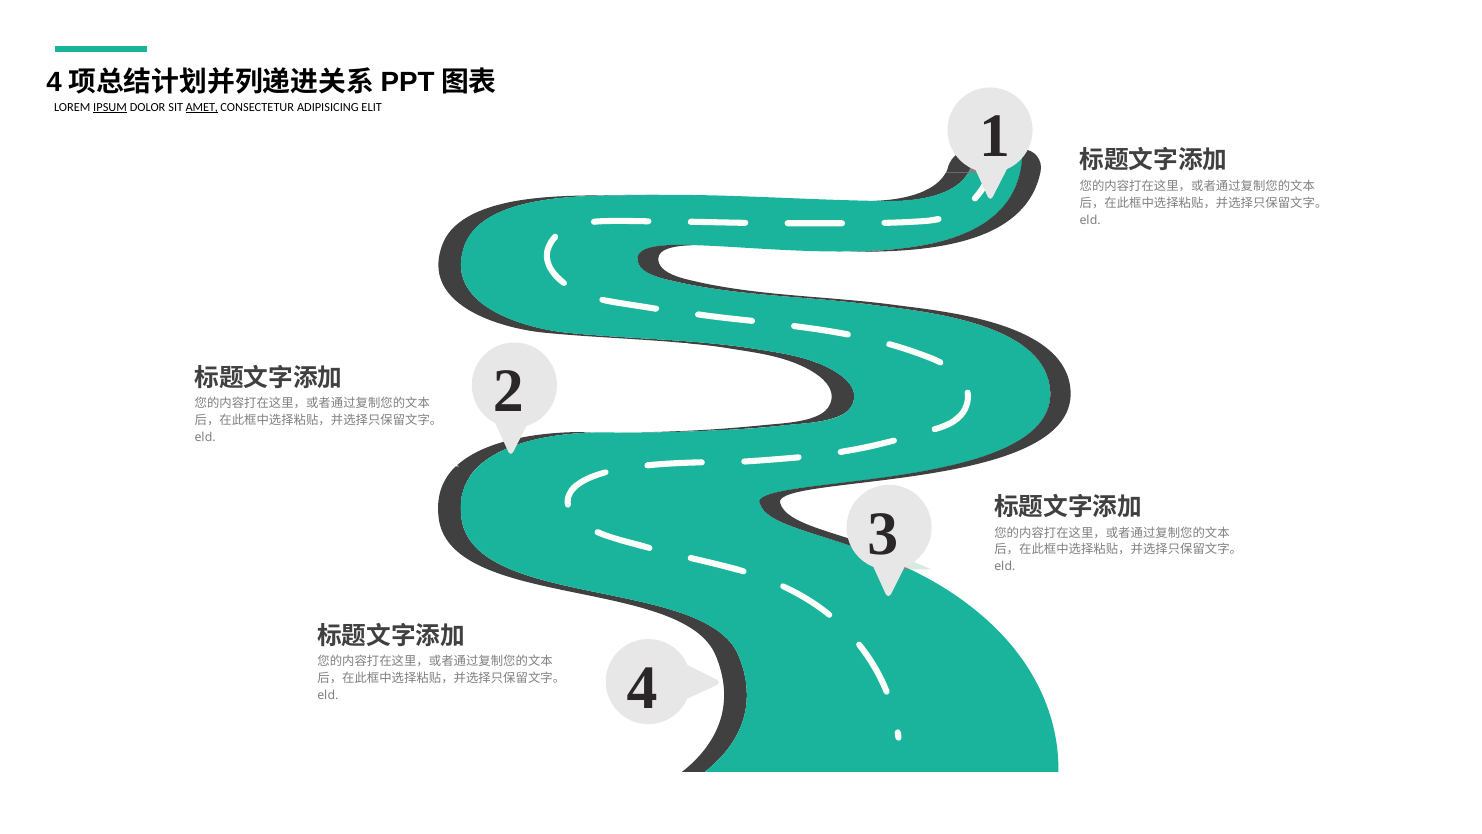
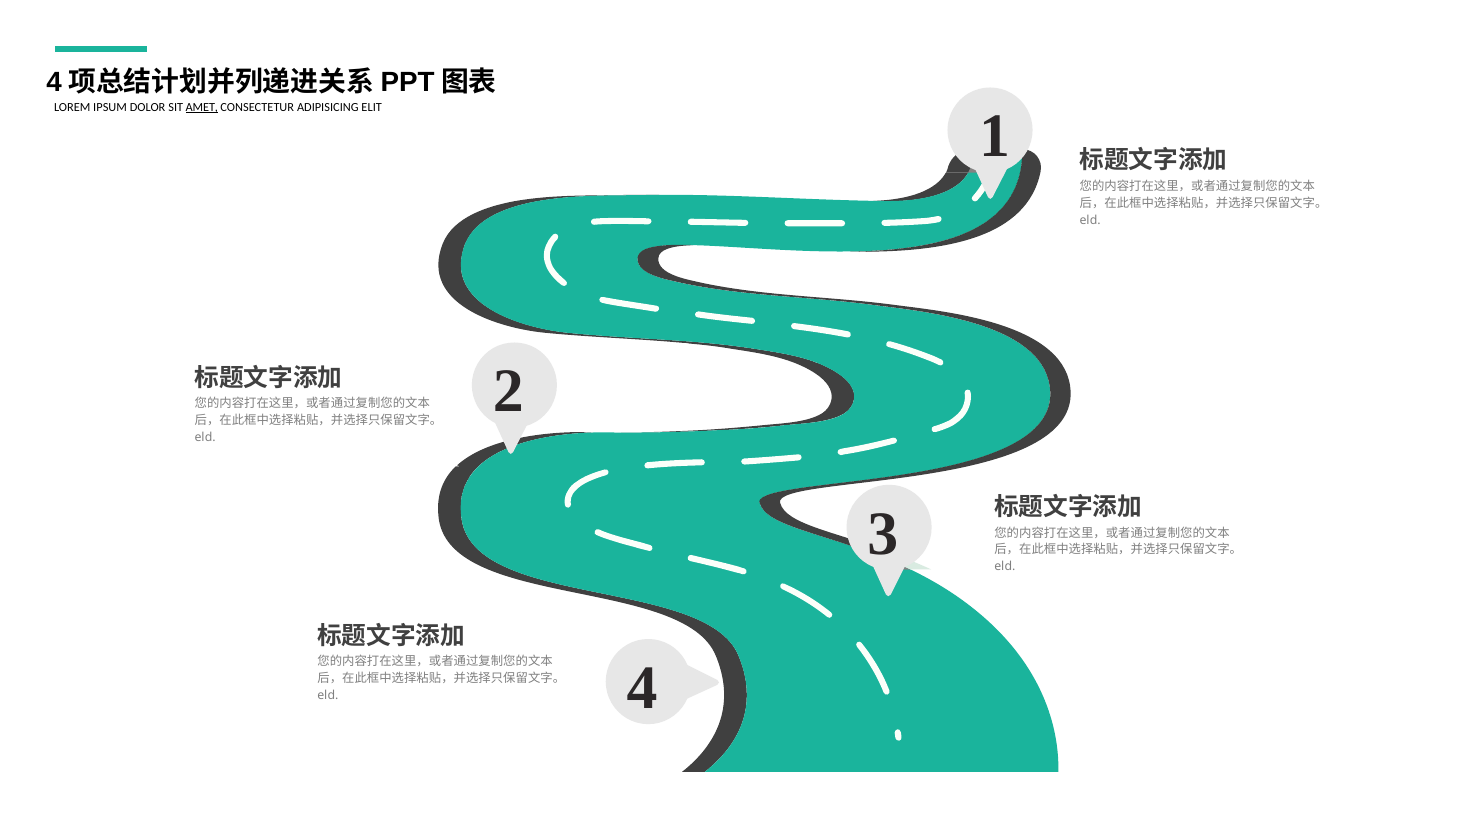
IPSUM underline: present -> none (110, 107)
